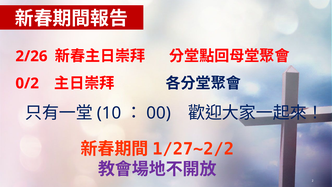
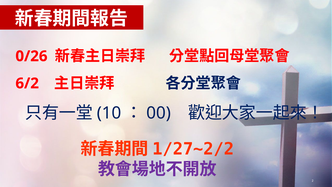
2/26: 2/26 -> 0/26 (31, 56)
0/2: 0/2 -> 6/2 (27, 83)
